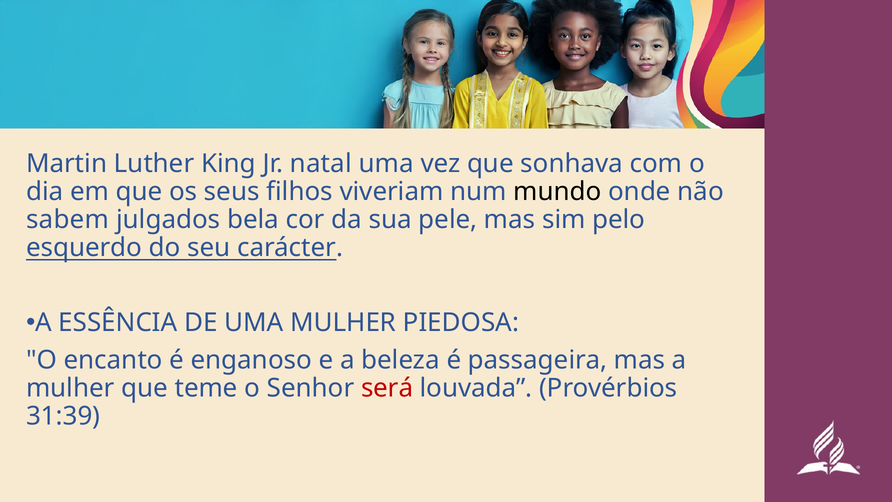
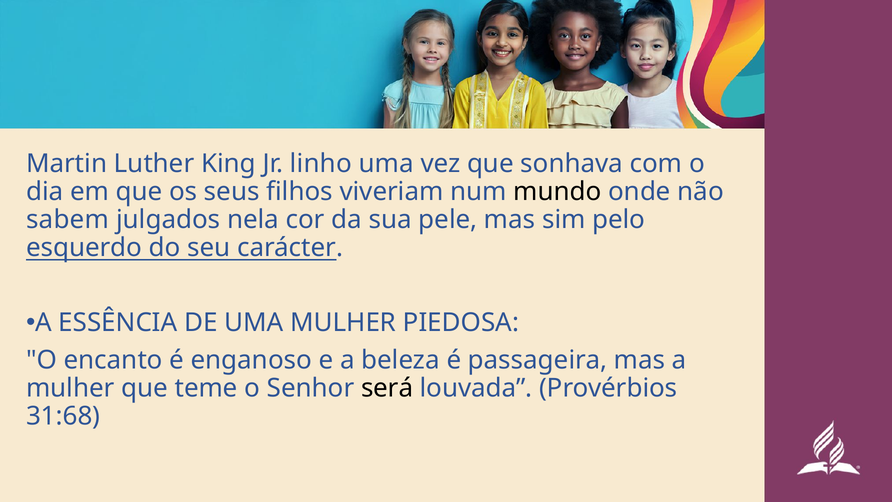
natal: natal -> linho (321, 164)
bela: bela -> nela (253, 220)
será colour: red -> black (387, 388)
31:39: 31:39 -> 31:68 (63, 416)
